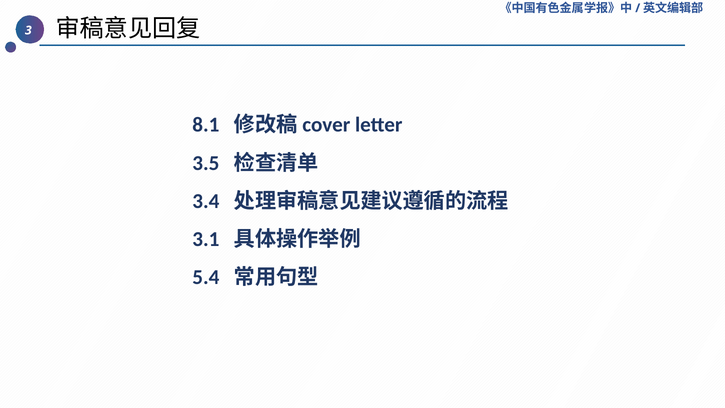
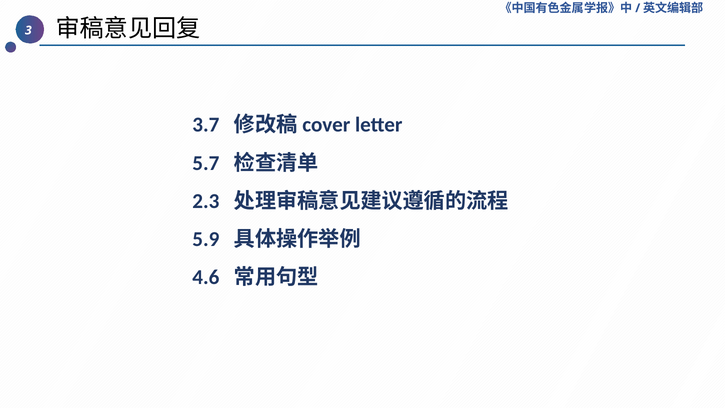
8.1: 8.1 -> 3.7 (206, 125)
3.5: 3.5 -> 5.7 (206, 163)
3.4: 3.4 -> 2.3 (206, 201)
3.1: 3.1 -> 5.9 (206, 239)
5.4: 5.4 -> 4.6 (206, 277)
